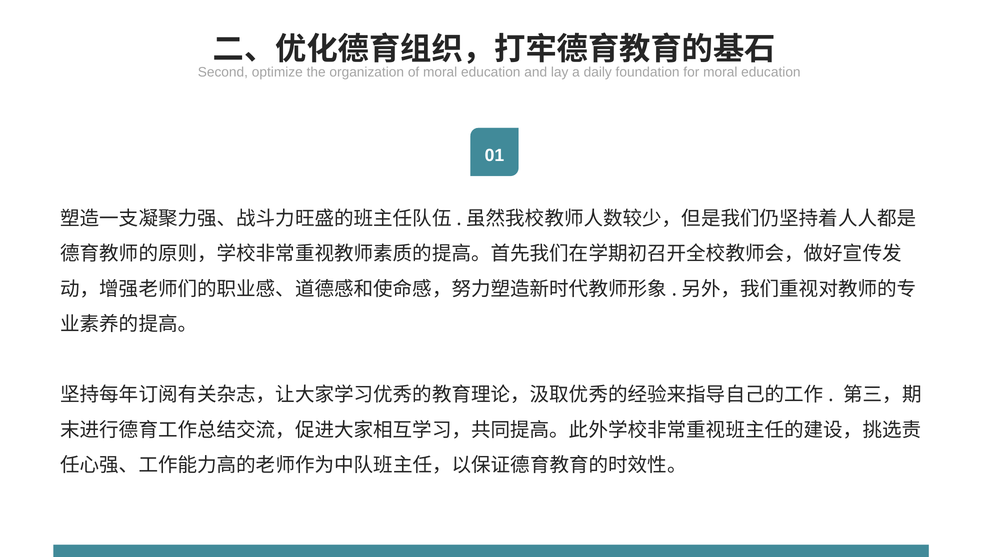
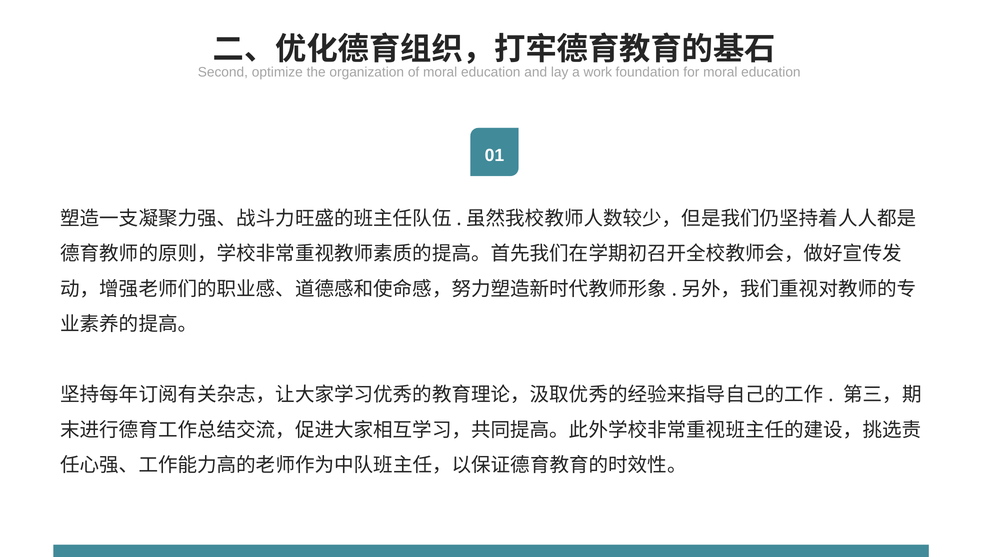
daily: daily -> work (598, 72)
